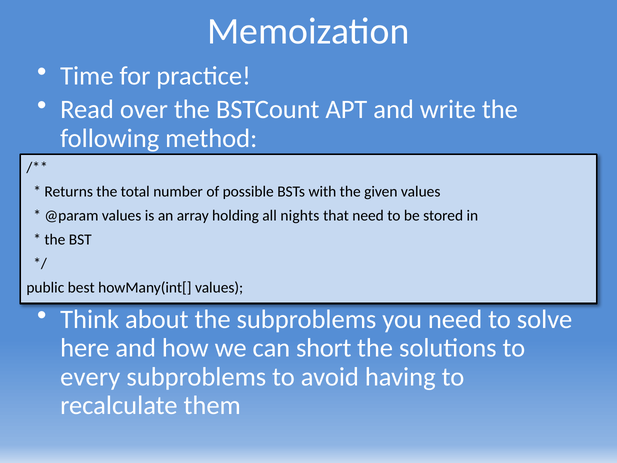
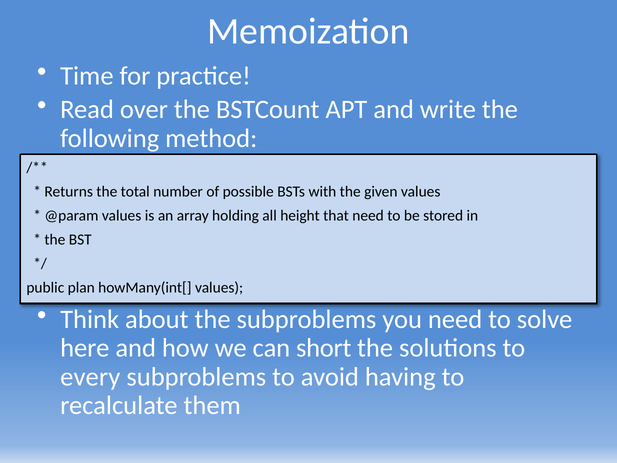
nights: nights -> height (300, 216)
best: best -> plan (81, 288)
